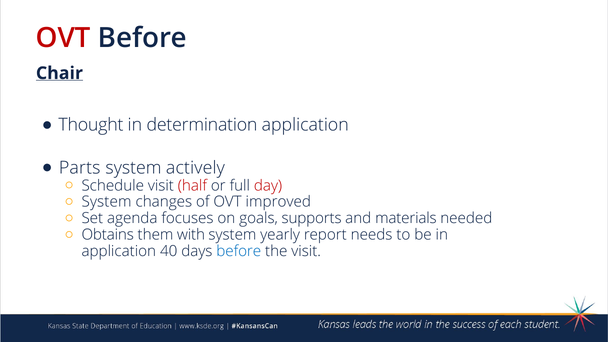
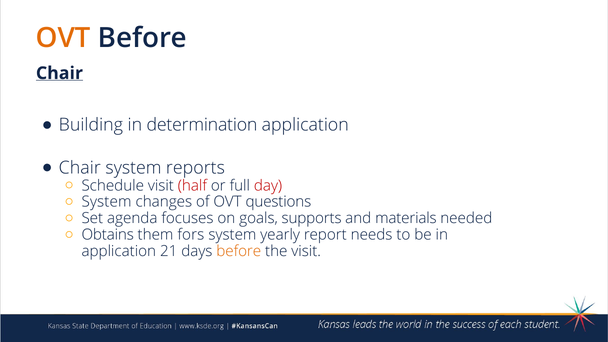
OVT colour: red -> orange (63, 38)
Thought: Thought -> Building (91, 125)
Parts: Parts -> Chair (80, 168)
actively: actively -> reports (195, 168)
improved: improved -> questions (278, 202)
with: with -> fors (191, 235)
40: 40 -> 21 (169, 251)
before colour: blue -> orange (239, 251)
